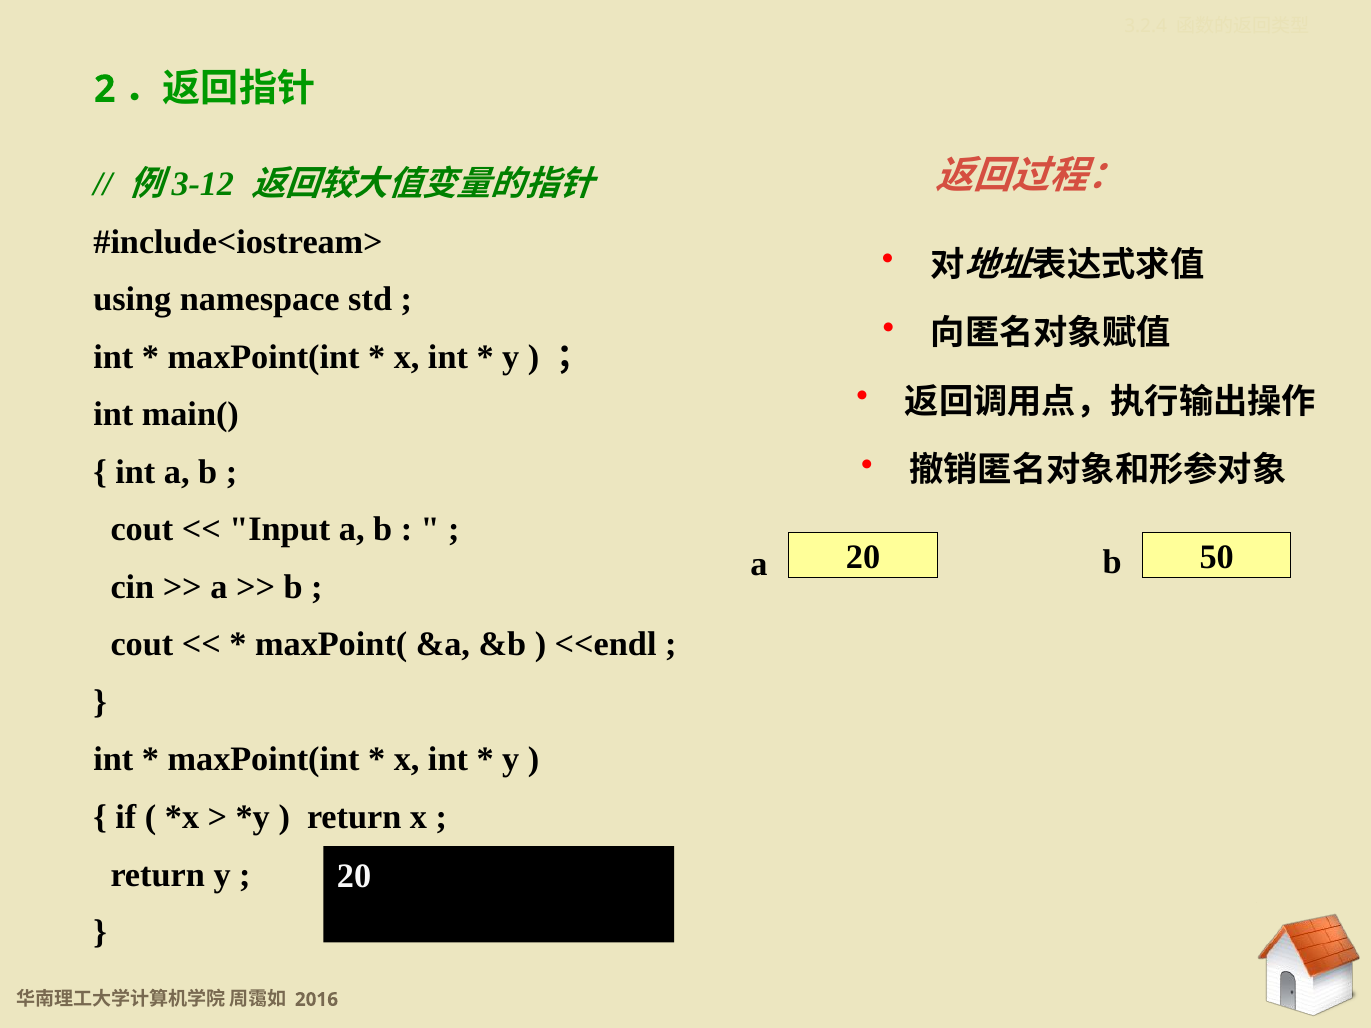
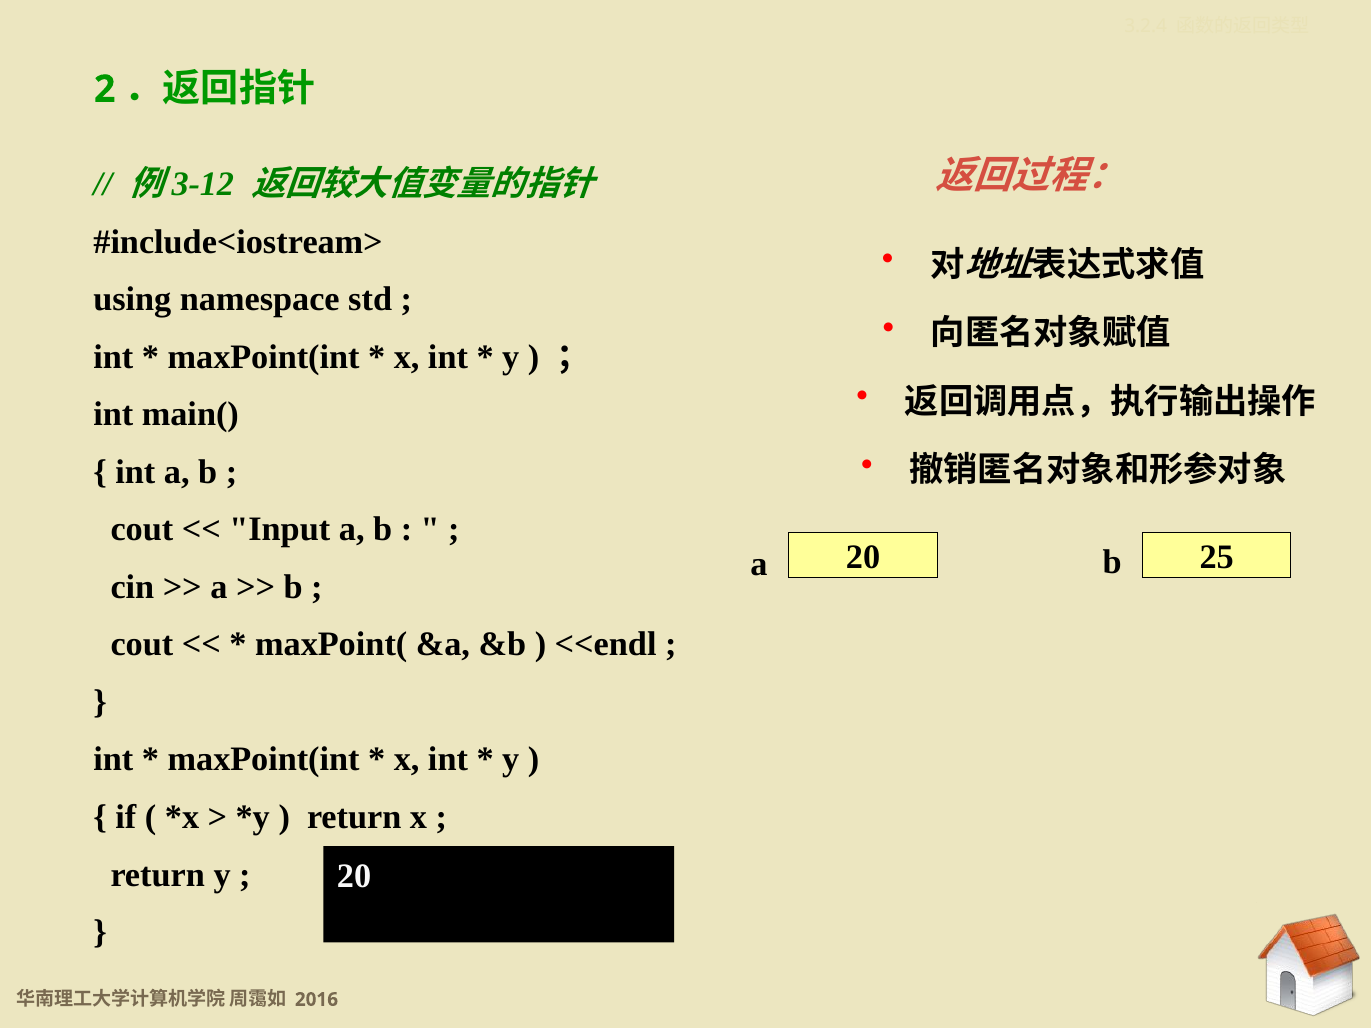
50: 50 -> 25 (1217, 557)
